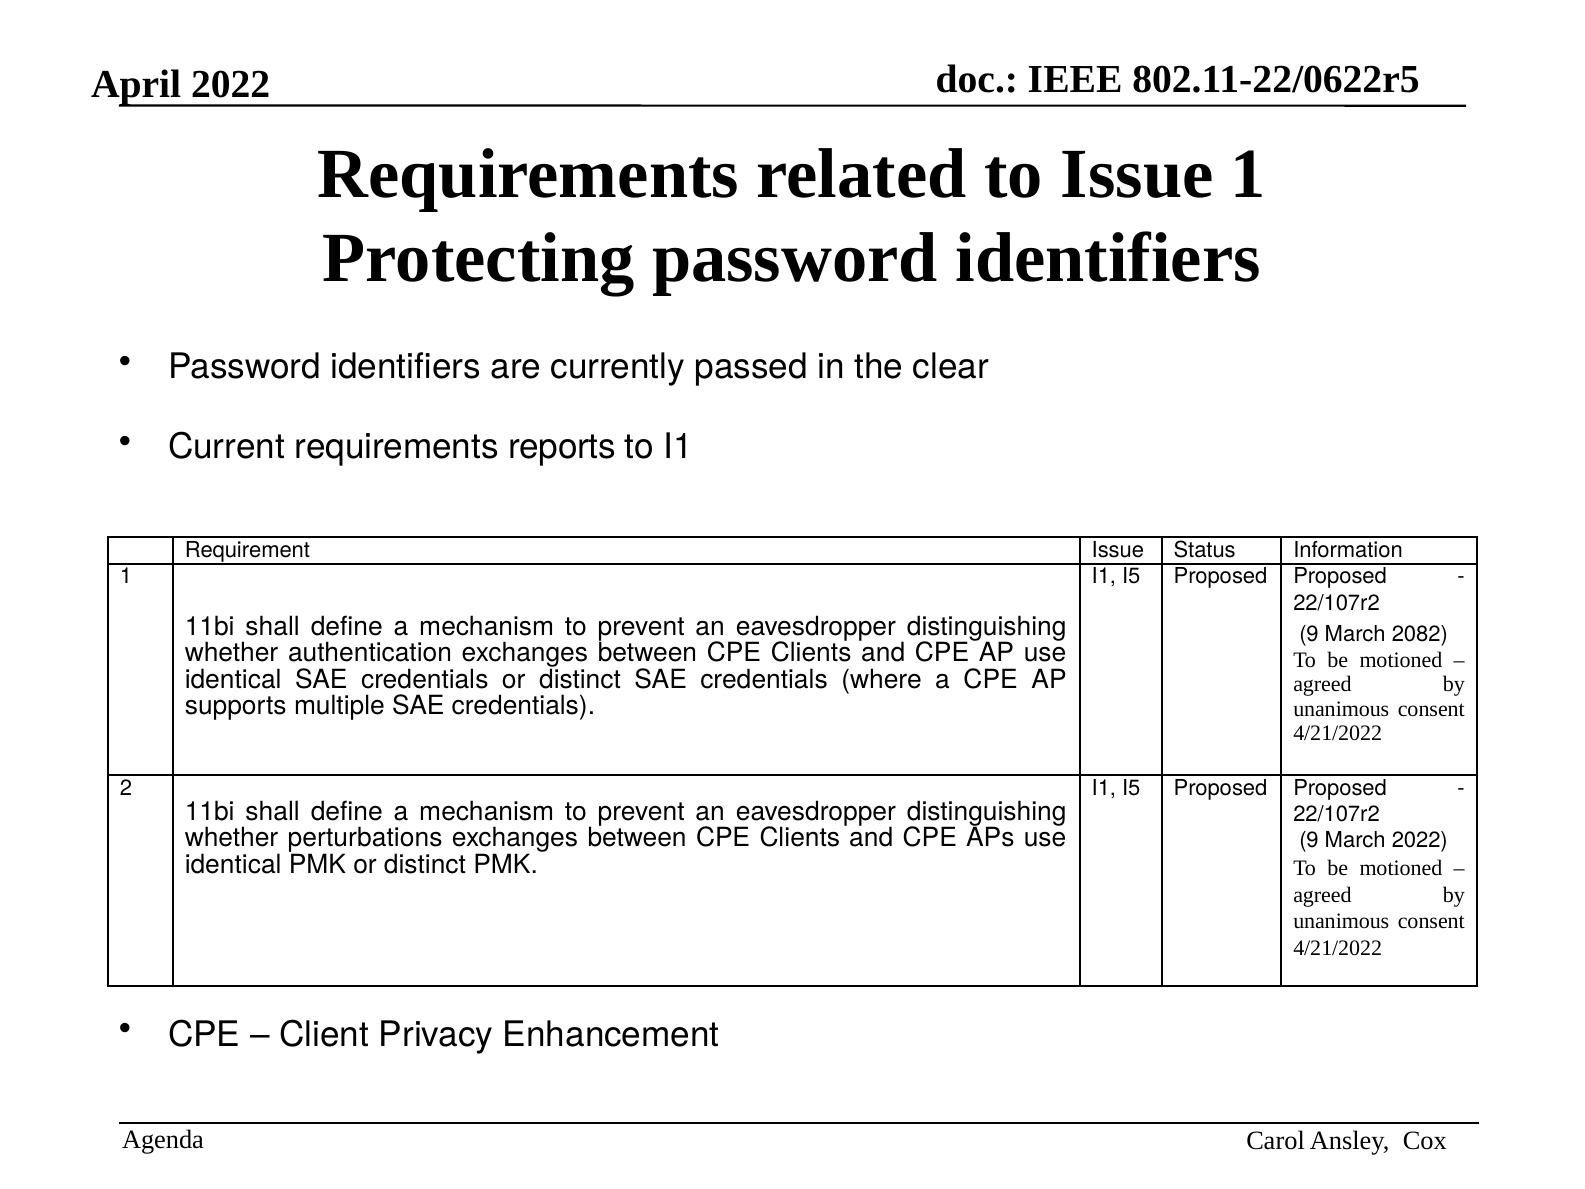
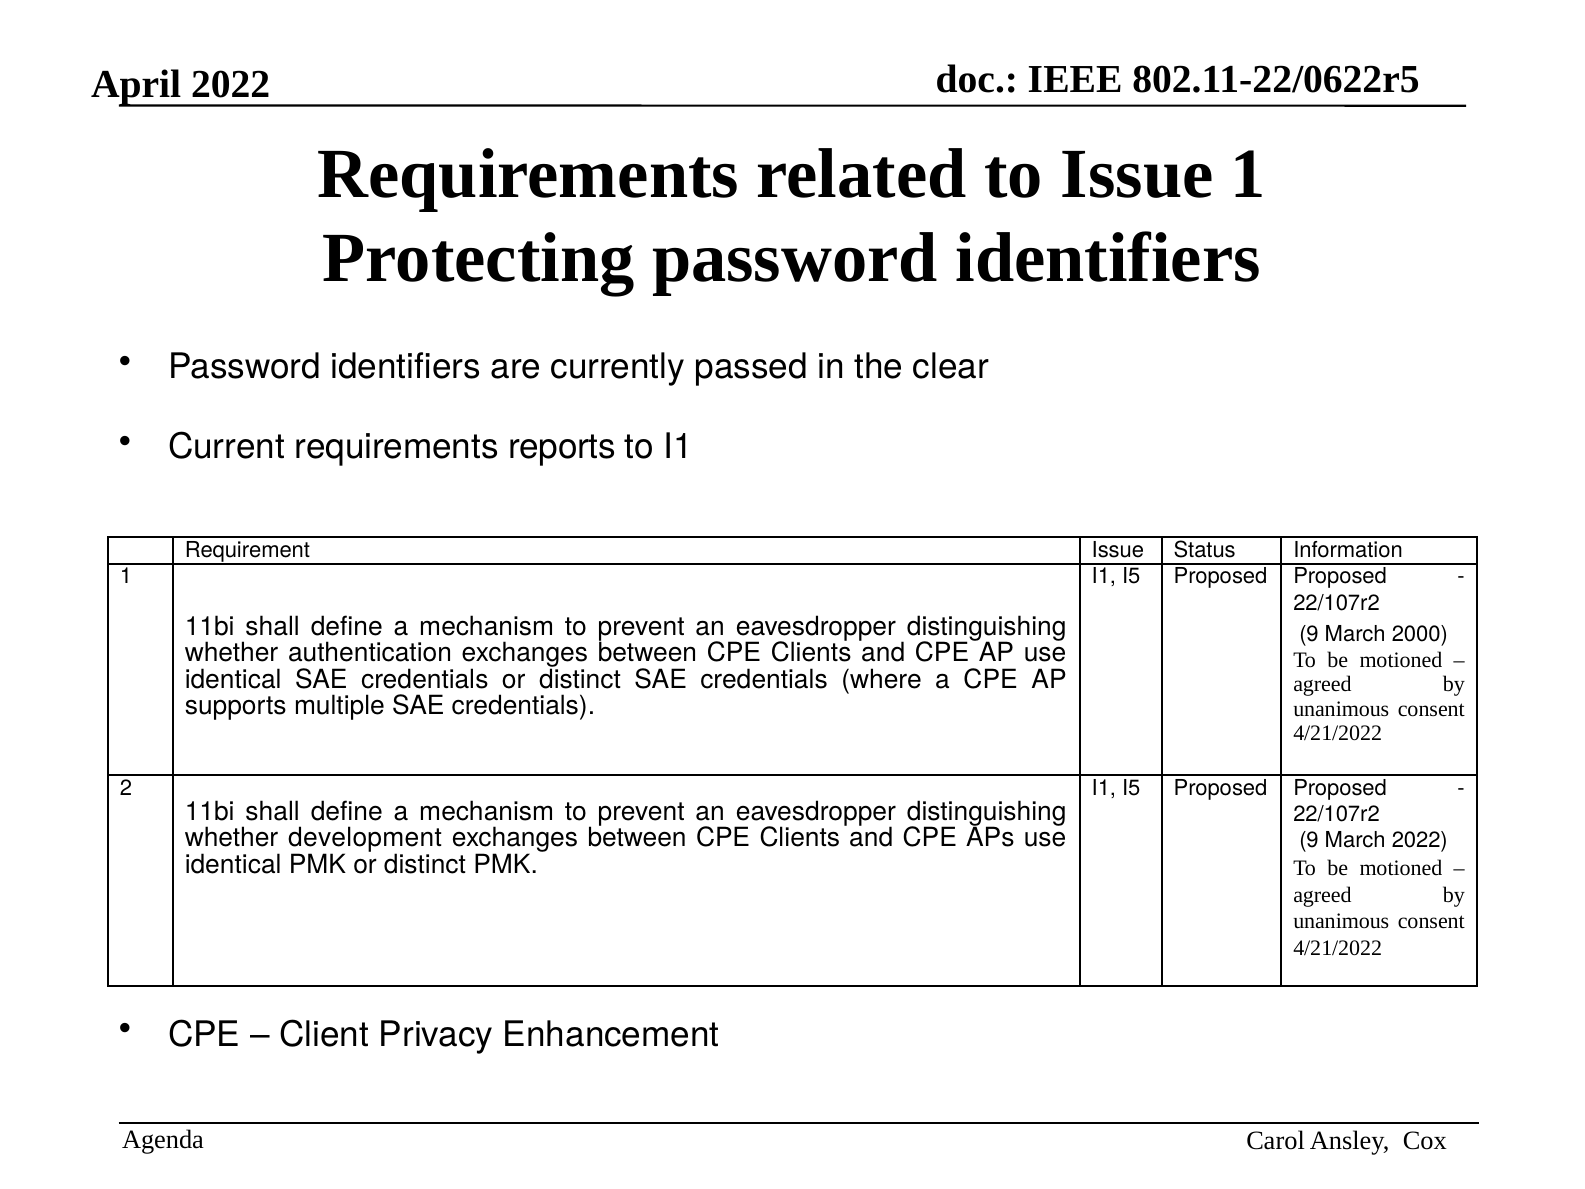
2082: 2082 -> 2000 (1420, 634)
perturbations: perturbations -> development (365, 838)
